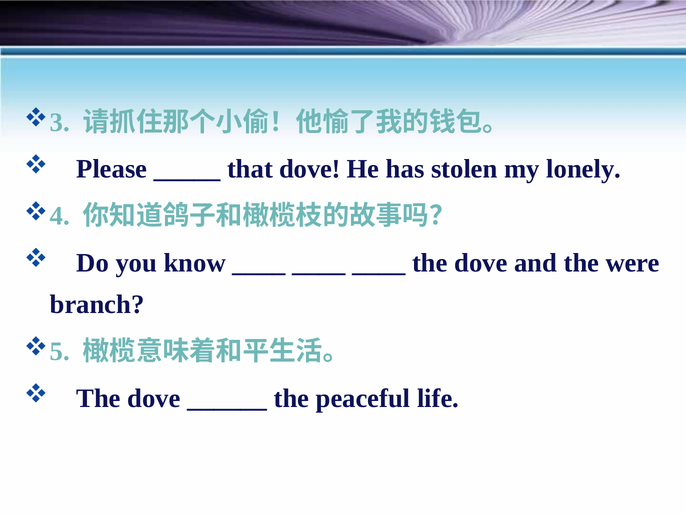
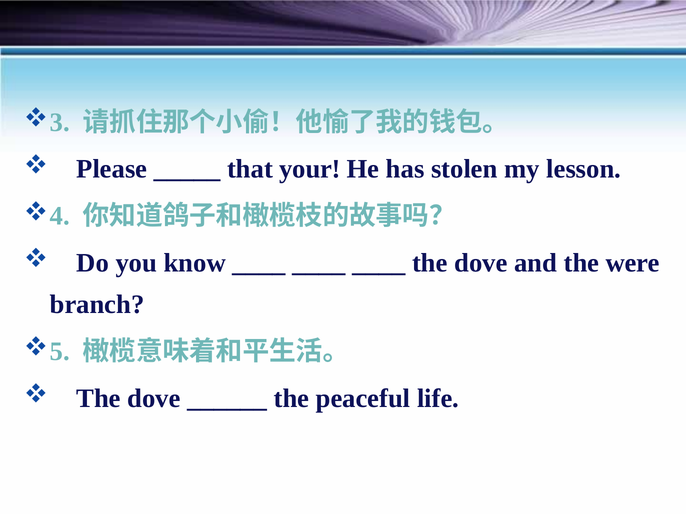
that dove: dove -> your (310, 169)
lonely: lonely -> lesson (584, 169)
